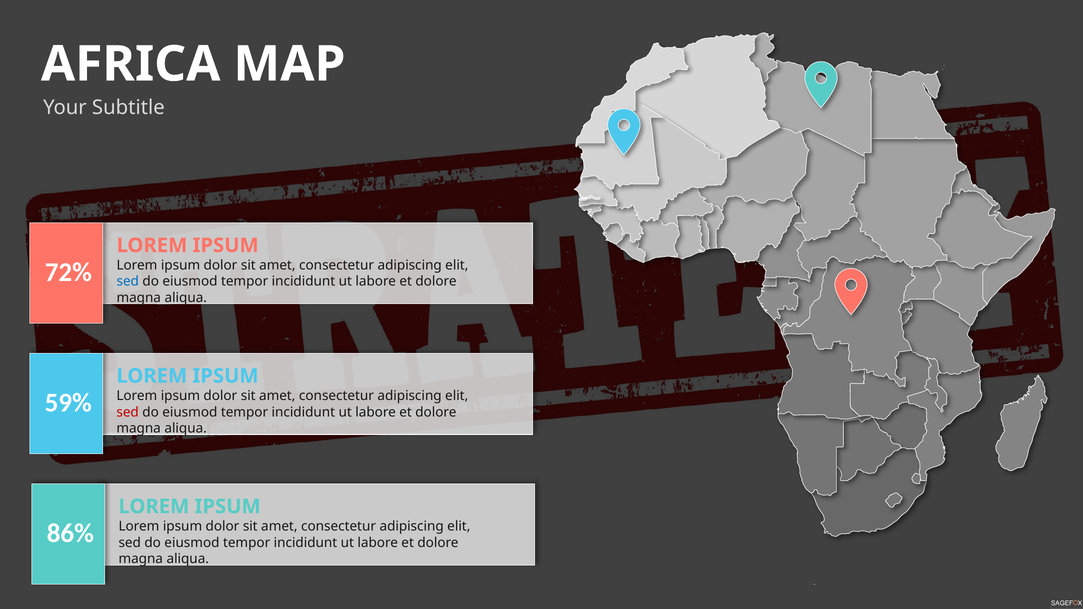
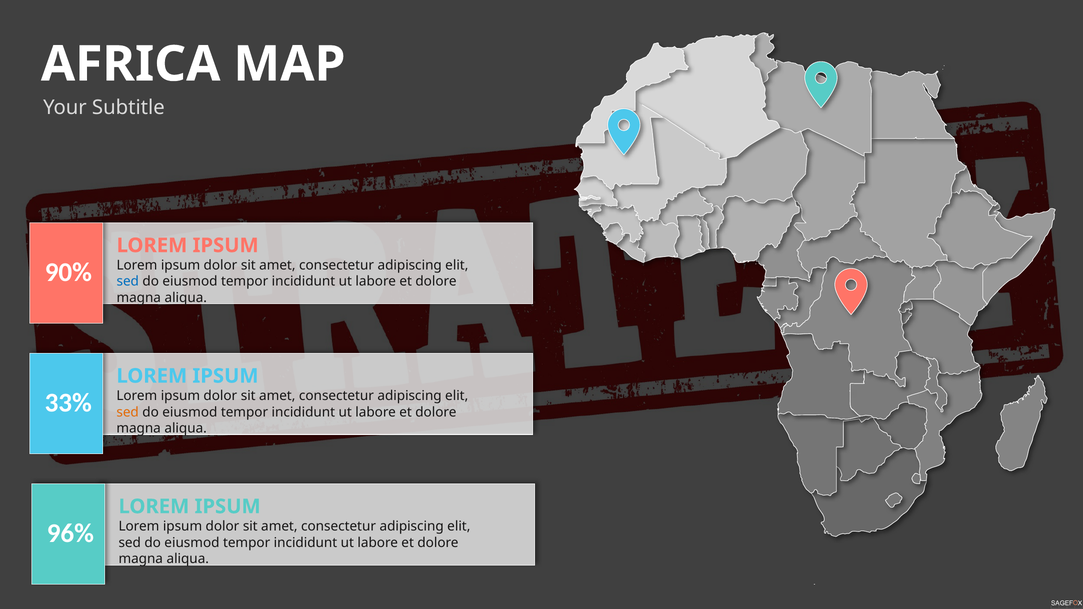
72%: 72% -> 90% (68, 272)
59%: 59% -> 33% (68, 403)
sed colour: red -> orange (128, 412)
86%: 86% -> 96% (70, 533)
